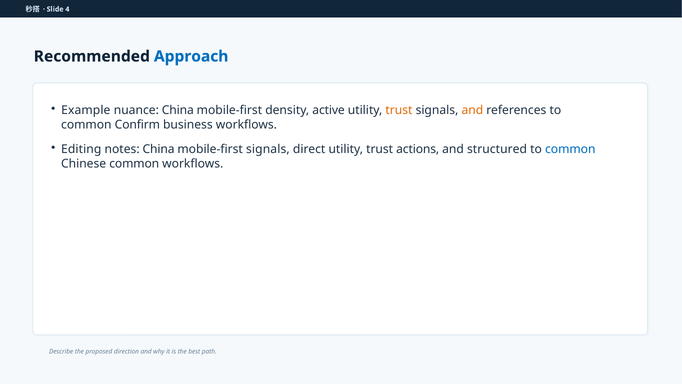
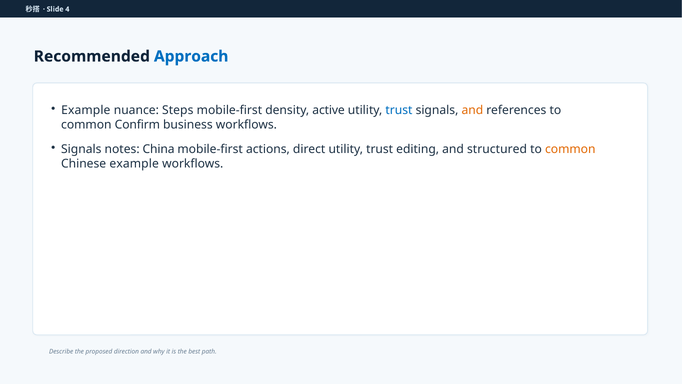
nuance China: China -> Steps (178, 110)
trust colour: orange -> blue (399, 110)
Editing: Editing -> Signals (81, 149)
mobile-first signals: signals -> actions (268, 149)
actions: actions -> editing (418, 149)
common colour: blue -> orange (570, 149)
Chinese common: common -> example (134, 164)
